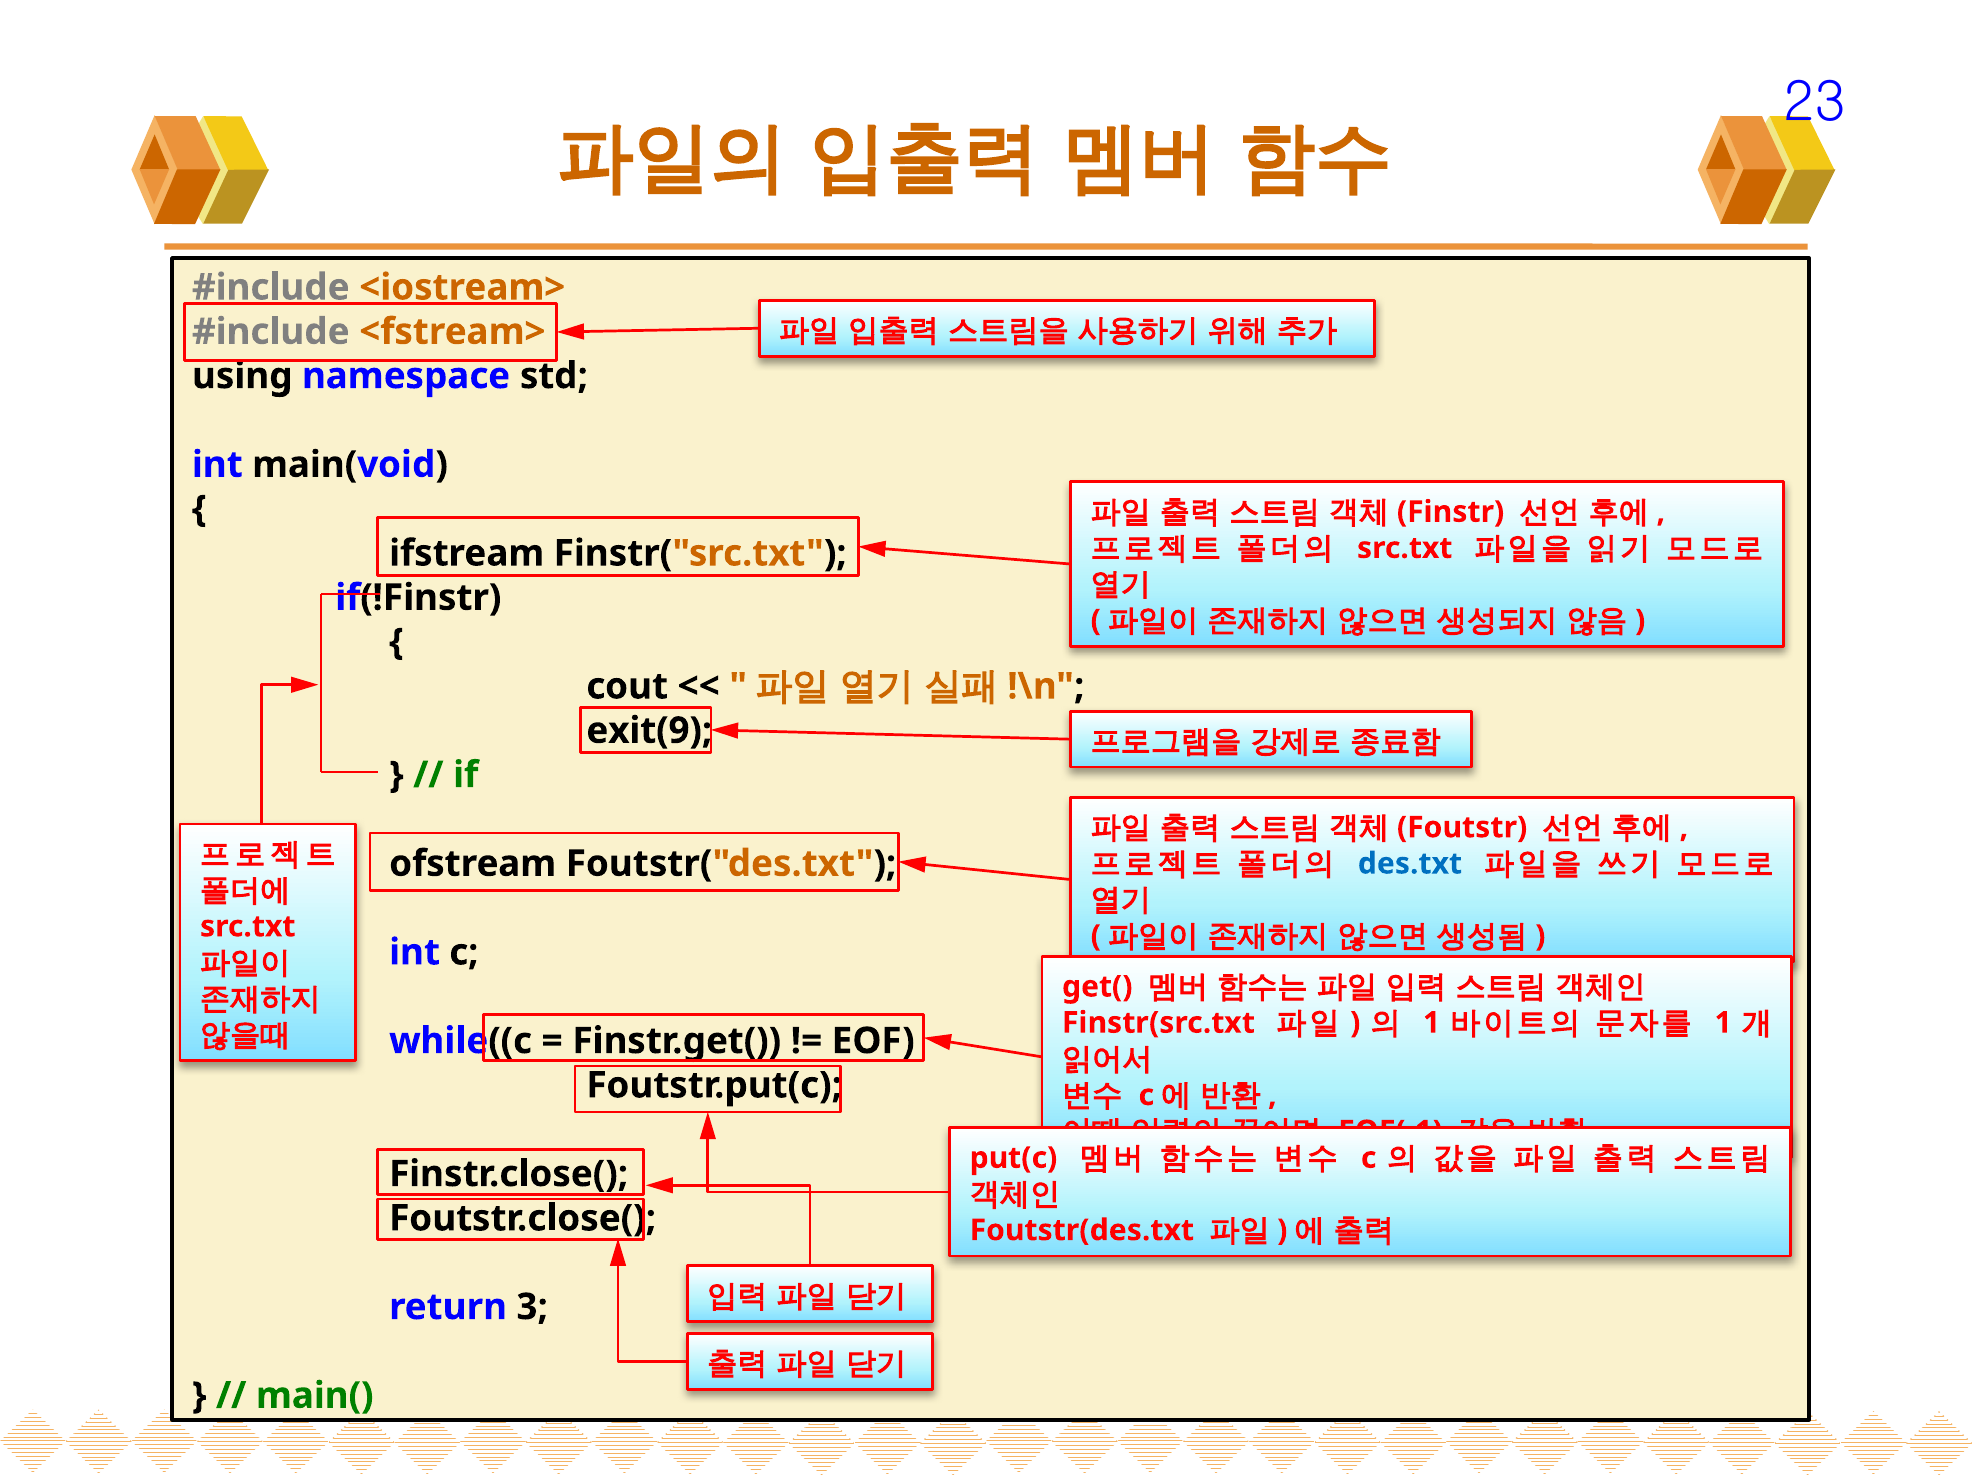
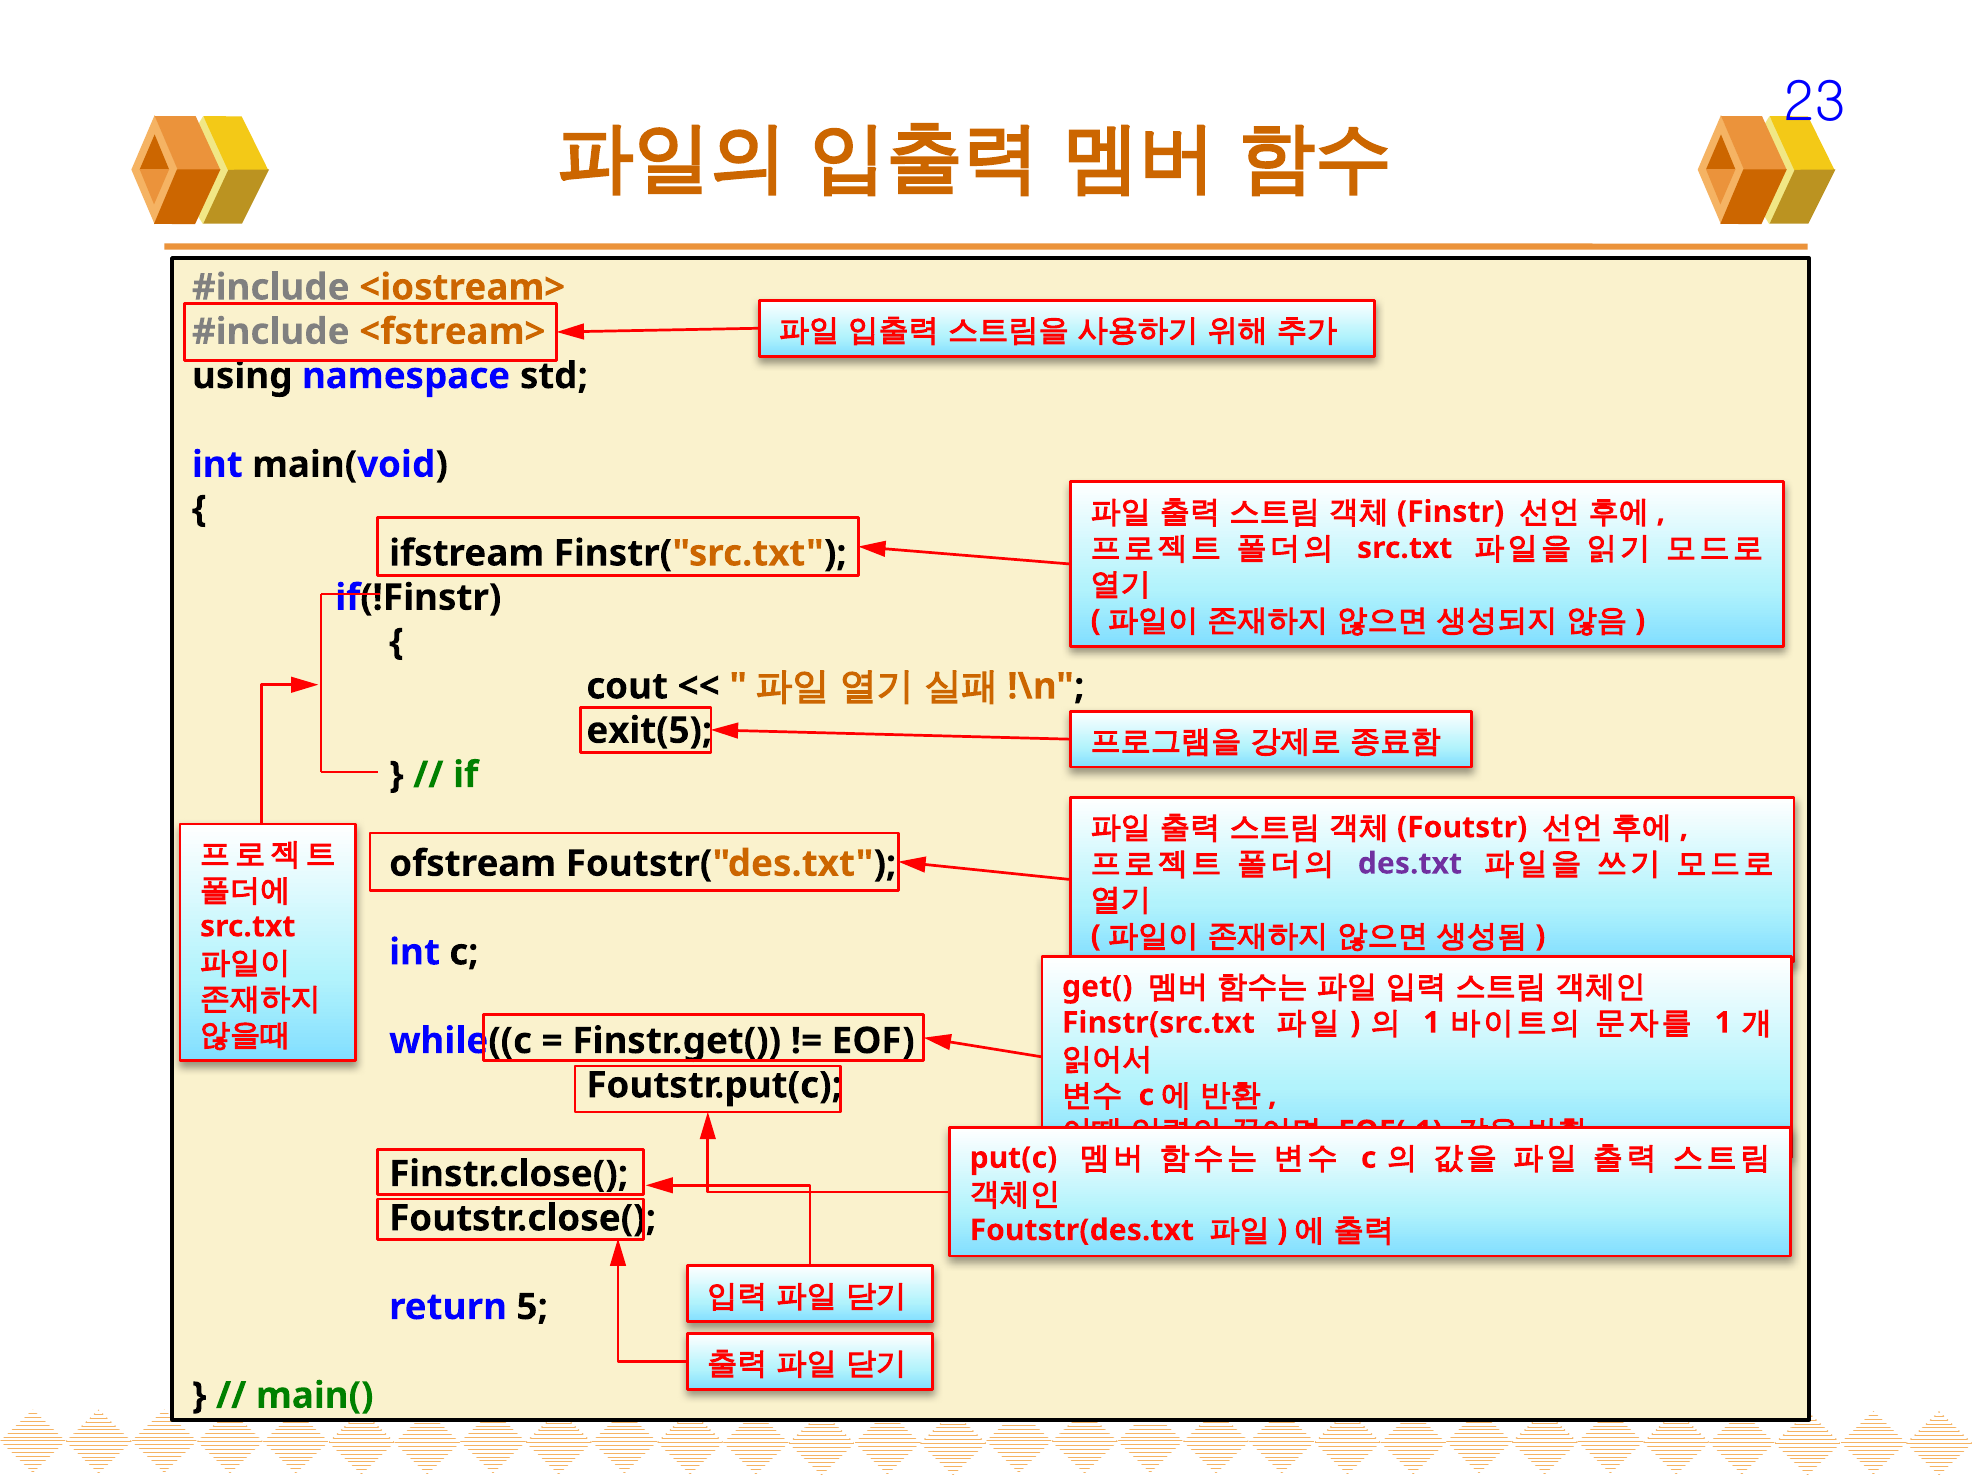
exit(9: exit(9 -> exit(5 (649, 731)
des.txt colour: blue -> purple (1410, 864)
3: 3 -> 5 (532, 1307)
